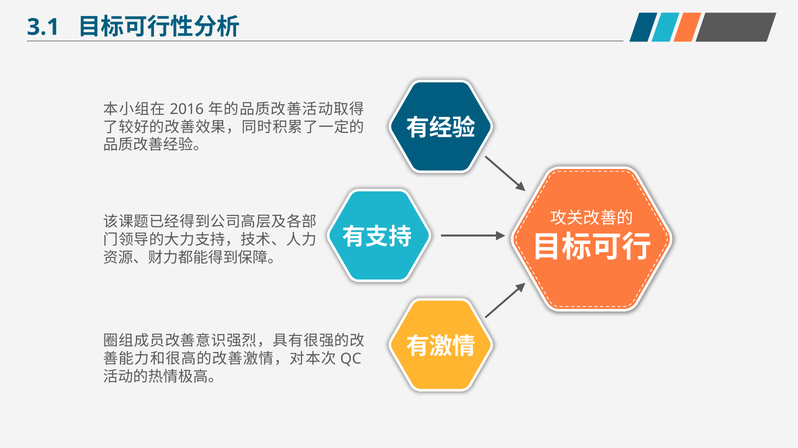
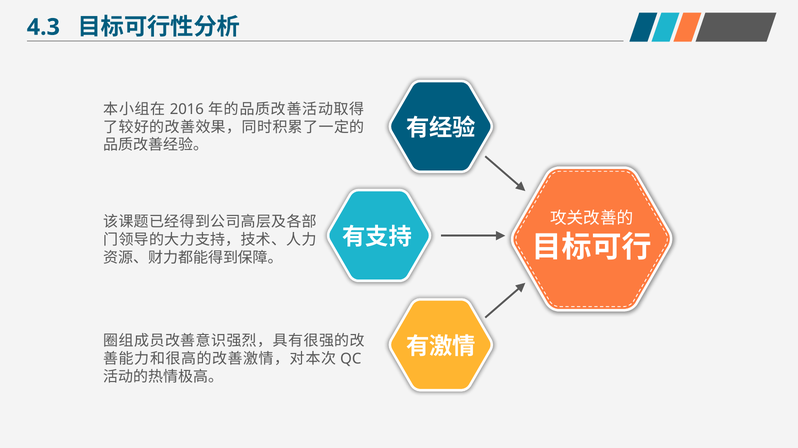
3.1: 3.1 -> 4.3 (43, 27)
